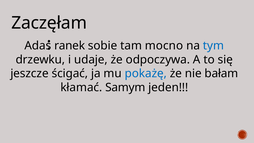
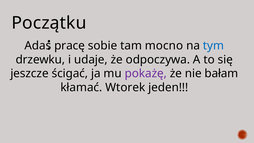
Zaczęłam: Zaczęłam -> Początku (49, 23)
ranek: ranek -> pracę (70, 46)
pokażę colour: blue -> purple (146, 73)
Samym: Samym -> Wtorek (125, 87)
